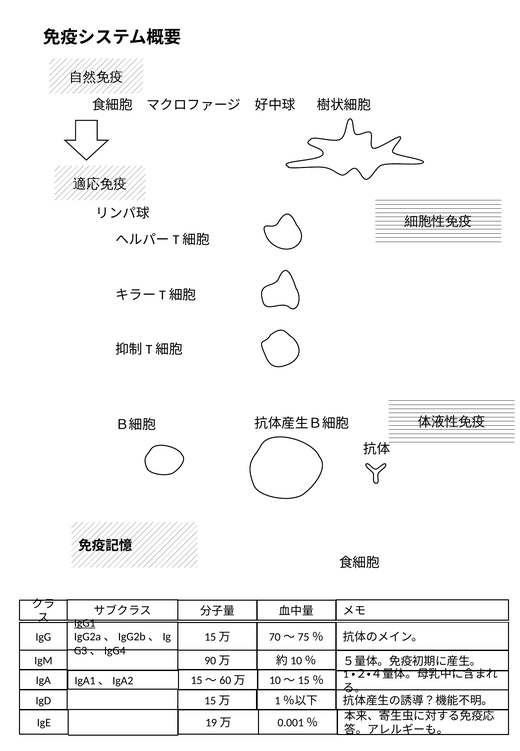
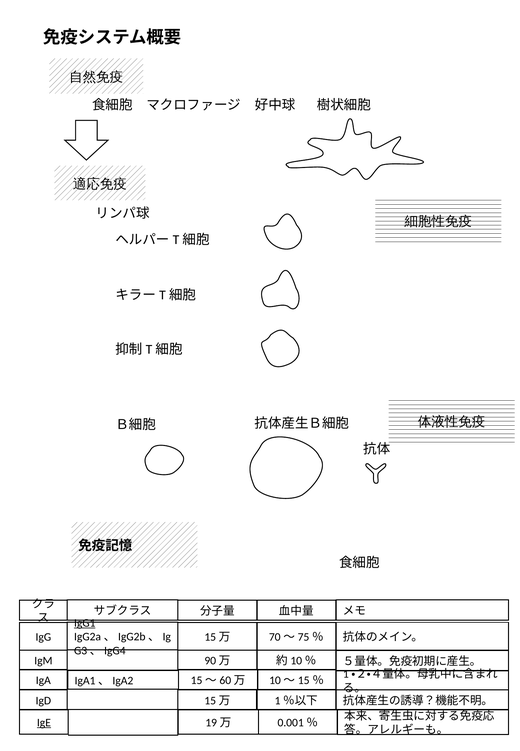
IgE underline: none -> present (44, 723)
